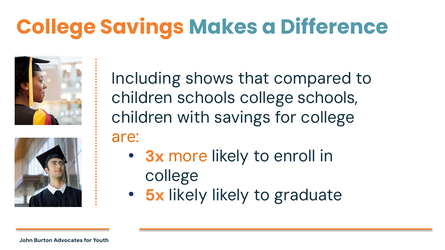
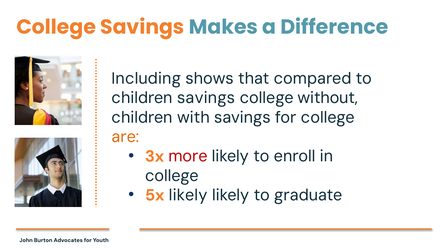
children schools: schools -> savings (206, 98)
college schools: schools -> without (328, 98)
more colour: orange -> red (188, 156)
